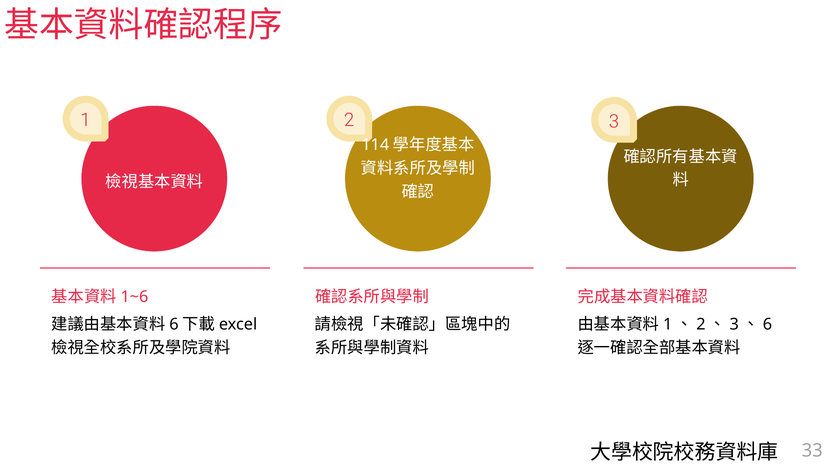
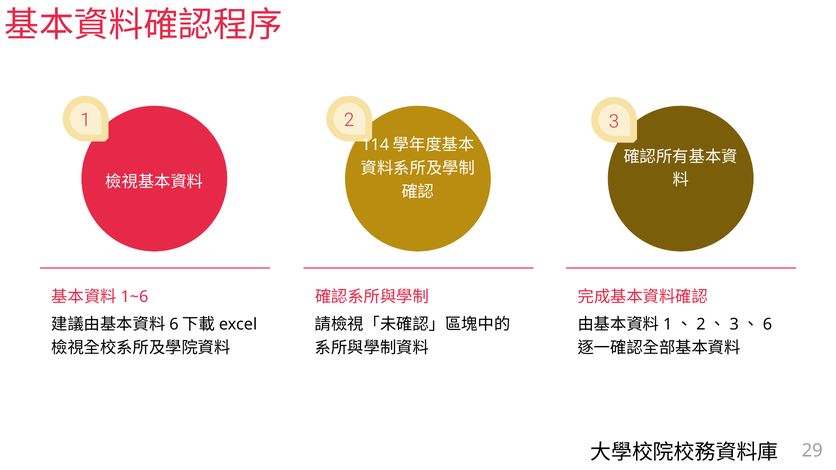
33: 33 -> 29 (812, 451)
